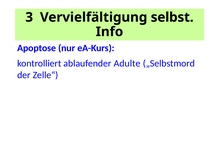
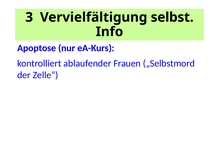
Adulte: Adulte -> Frauen (127, 63)
